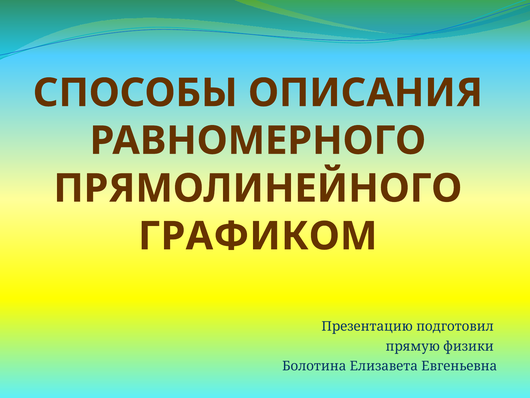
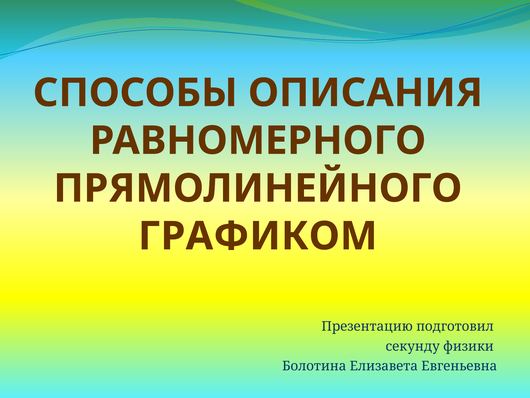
прямую: прямую -> секунду (413, 346)
